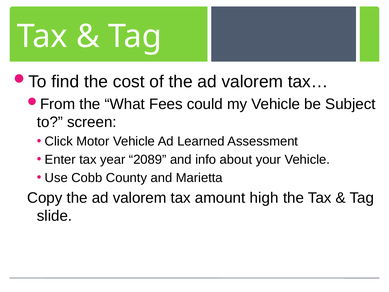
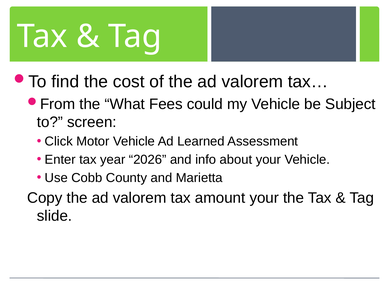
2089: 2089 -> 2026 (148, 159)
amount high: high -> your (264, 198)
